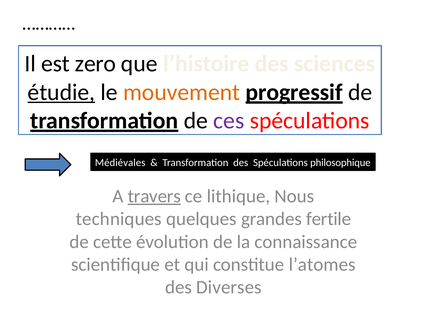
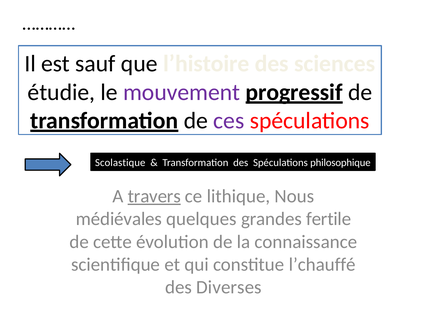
zero: zero -> sauf (95, 64)
étudie underline: present -> none (61, 92)
mouvement colour: orange -> purple (182, 92)
Médiévales: Médiévales -> Scolastique (120, 163)
techniques: techniques -> médiévales (119, 219)
l’atomes: l’atomes -> l’chauffé (322, 265)
